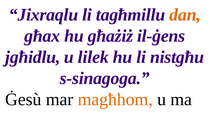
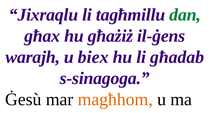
dan colour: orange -> green (185, 15)
jgħidlu: jgħidlu -> warajh (33, 57)
lilek: lilek -> biex (93, 57)
nistgħu: nistgħu -> għadab (177, 57)
